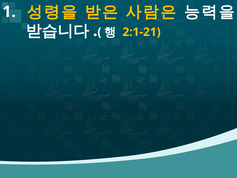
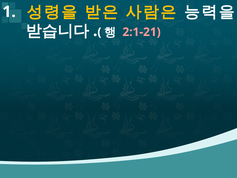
2:1-21 colour: yellow -> pink (142, 32)
